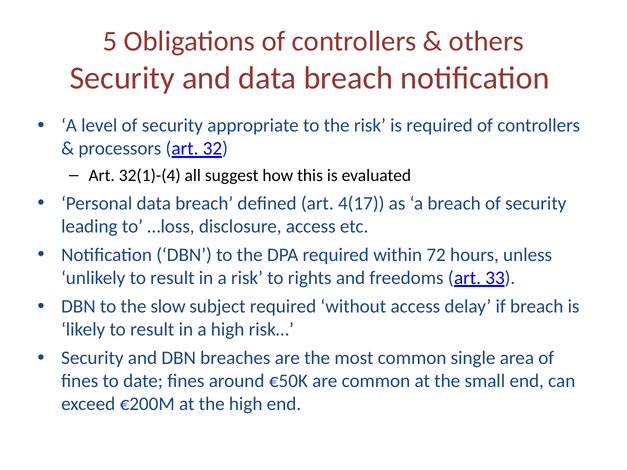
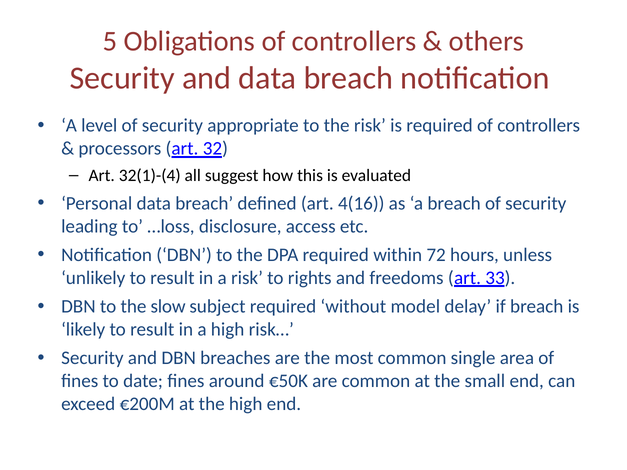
4(17: 4(17 -> 4(16 (361, 203)
without access: access -> model (415, 307)
